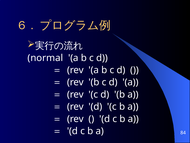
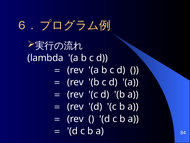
normal: normal -> lambda (45, 58)
